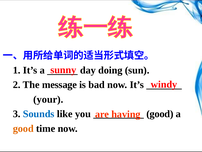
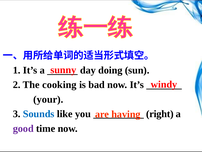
message: message -> cooking (59, 84)
good: good -> right (160, 114)
good colour: orange -> purple (23, 128)
